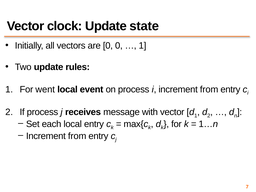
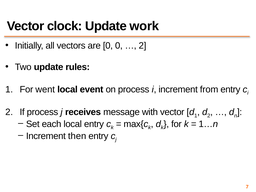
state: state -> work (144, 26)
1: 1 -> 2 (142, 46)
from: from -> then (77, 136)
